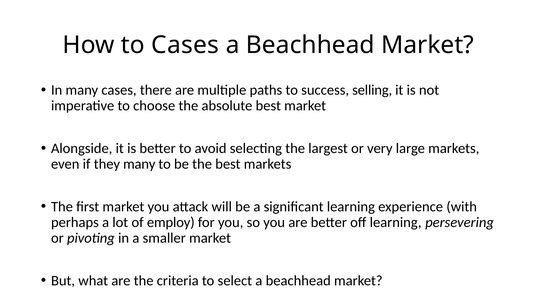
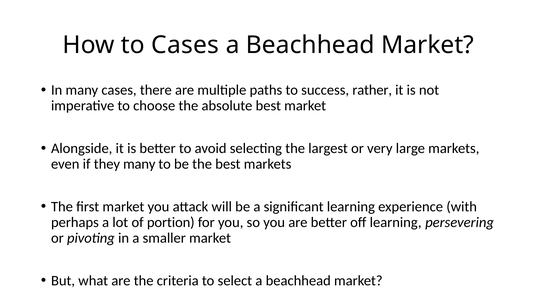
selling: selling -> rather (372, 90)
employ: employ -> portion (171, 222)
